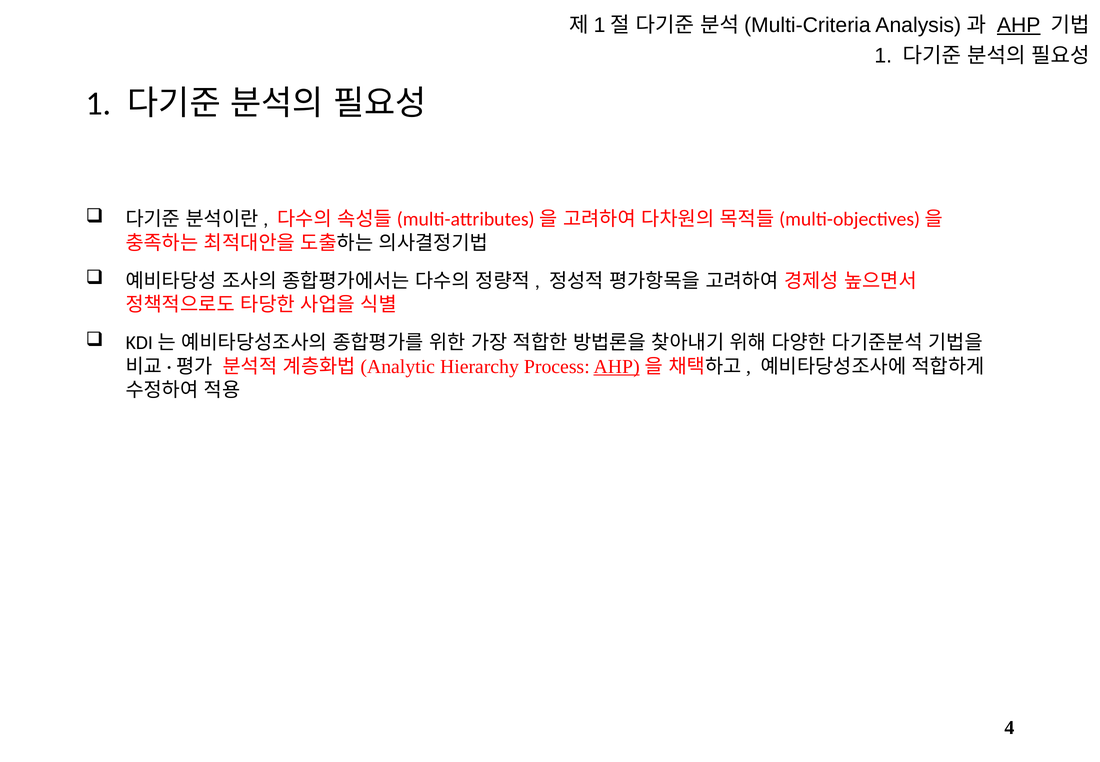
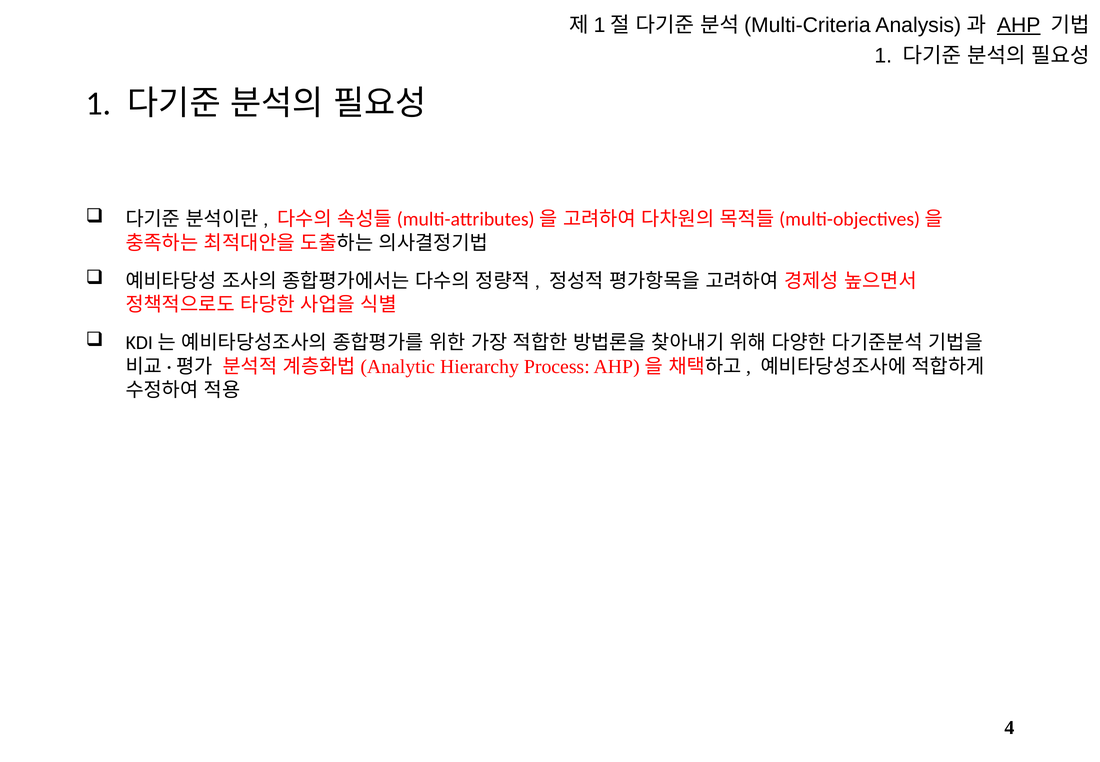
AHP underline: present -> none (617, 366)
